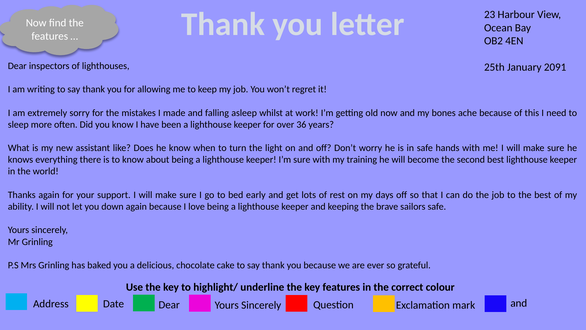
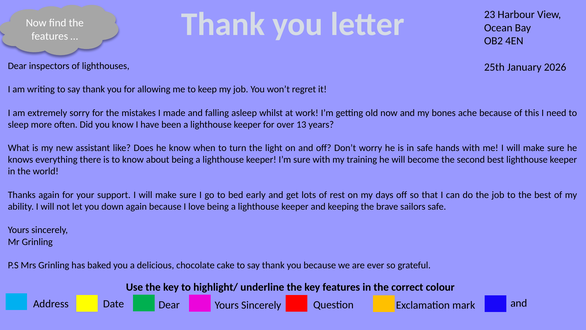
2091: 2091 -> 2026 (555, 67)
36: 36 -> 13 (301, 124)
